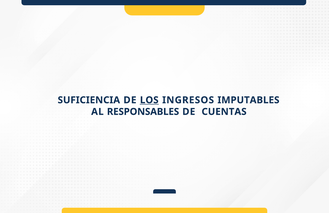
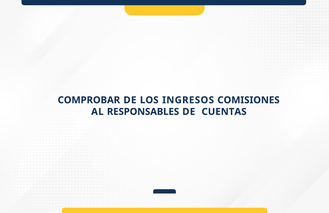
SUFICIENCIA: SUFICIENCIA -> COMPROBAR (89, 100)
LOS underline: present -> none (149, 100)
IMPUTABLES: IMPUTABLES -> COMISIONES (249, 100)
